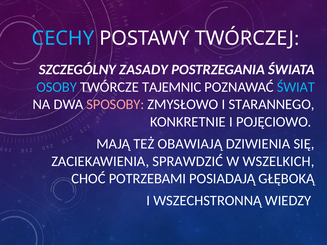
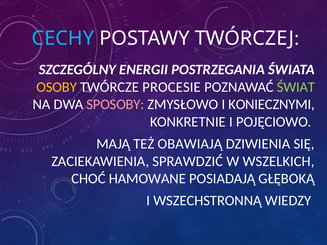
ZASADY: ZASADY -> ENERGII (144, 70)
OSOBY colour: light blue -> yellow (57, 87)
TAJEMNIC: TAJEMNIC -> PROCESIE (172, 87)
ŚWIAT colour: light blue -> light green (296, 87)
STARANNEGO: STARANNEGO -> KONIECZNYMI (272, 105)
POTRZEBAMI: POTRZEBAMI -> HAMOWANE (147, 179)
